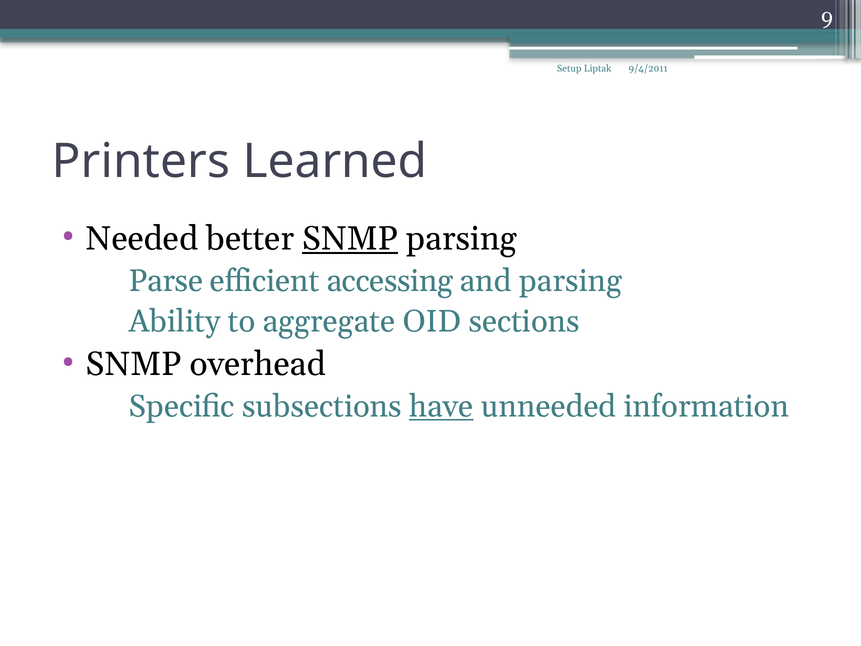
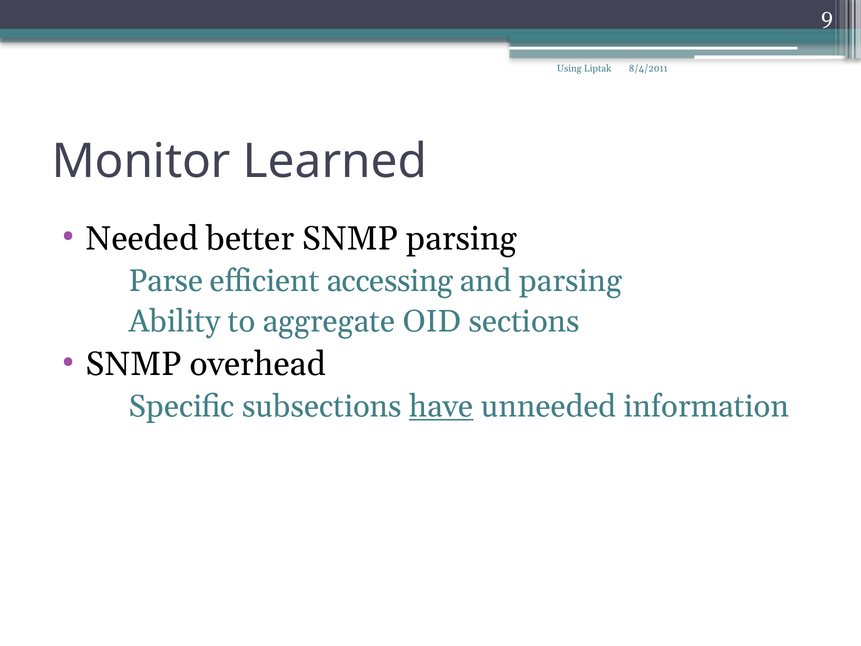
Setup: Setup -> Using (569, 68)
9/4/2011: 9/4/2011 -> 8/4/2011 (648, 68)
Printers: Printers -> Monitor (141, 161)
SNMP underline: present -> none (350, 238)
